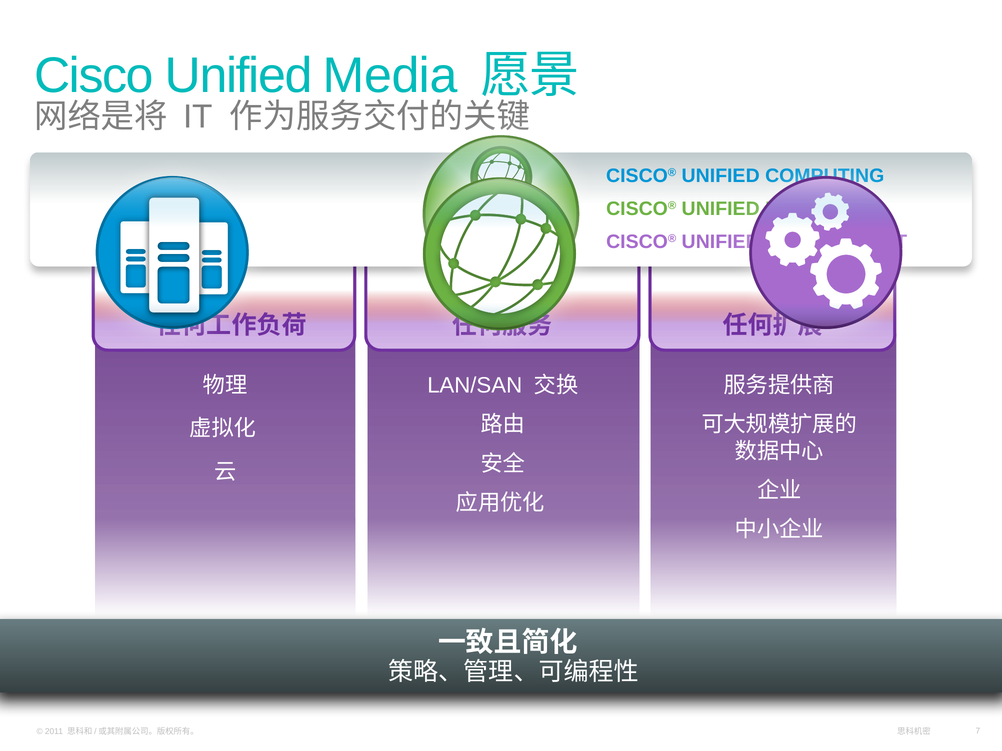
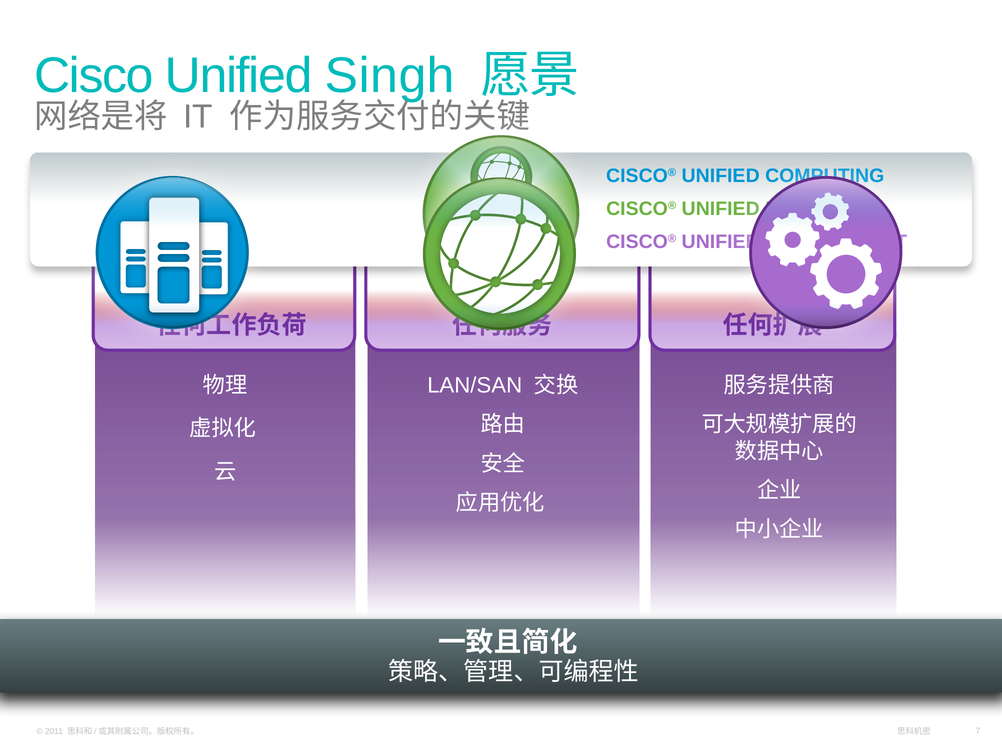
Media: Media -> Singh (390, 76)
